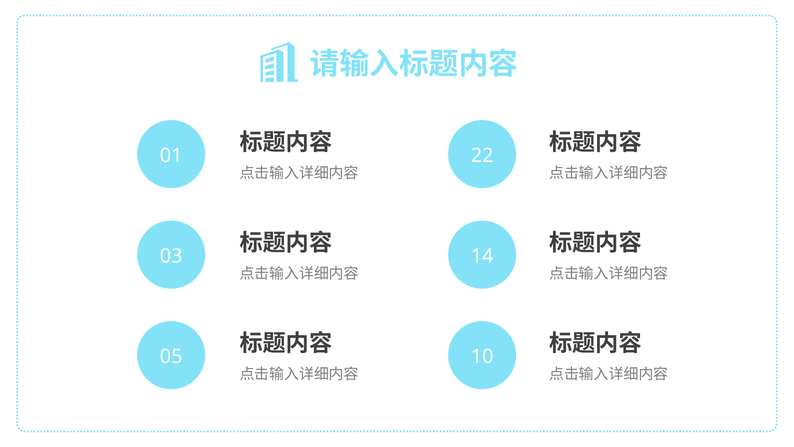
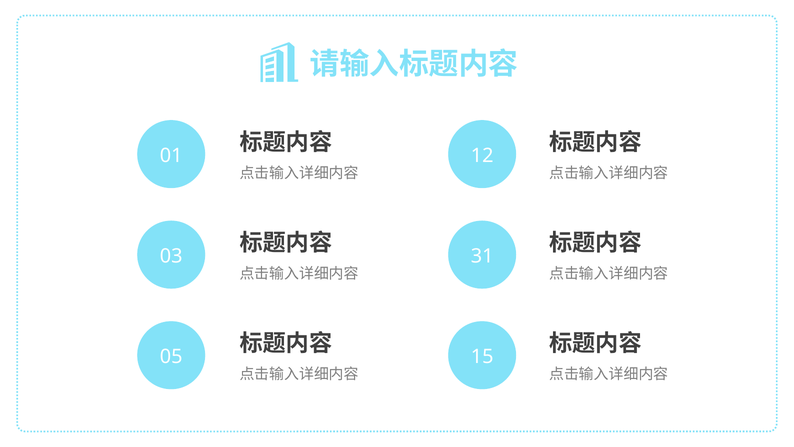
22: 22 -> 12 (482, 155)
14: 14 -> 31 (482, 256)
10: 10 -> 15 (482, 356)
